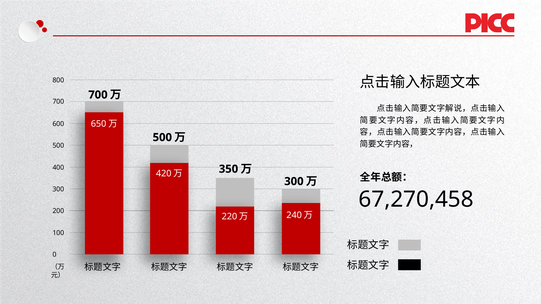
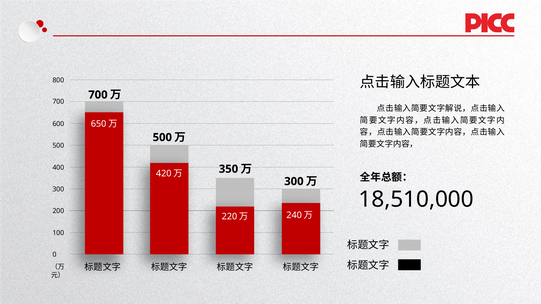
67,270,458: 67,270,458 -> 18,510,000 (416, 200)
